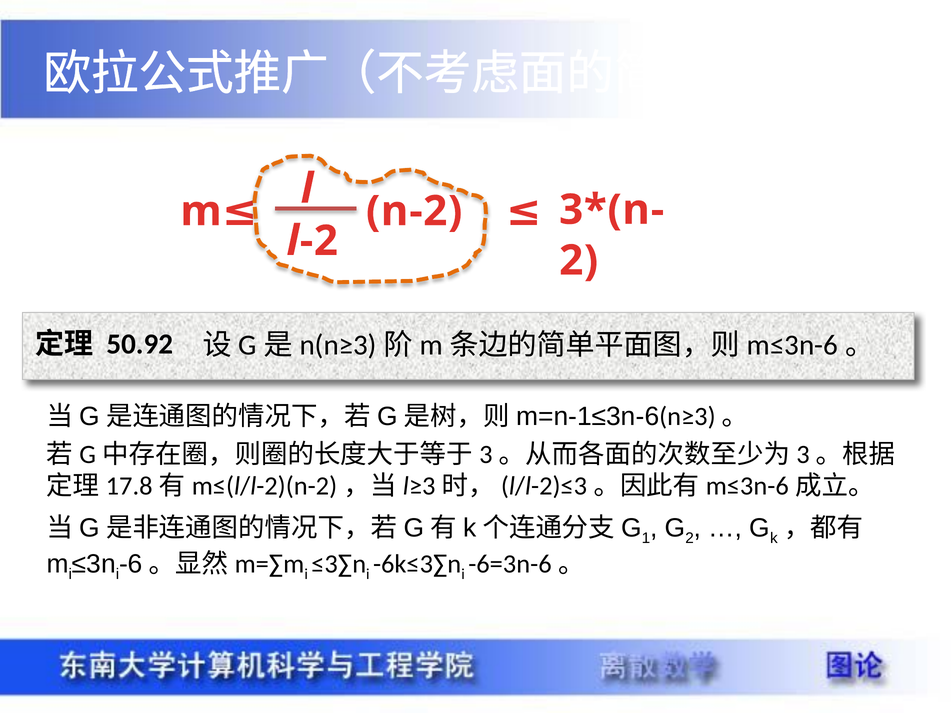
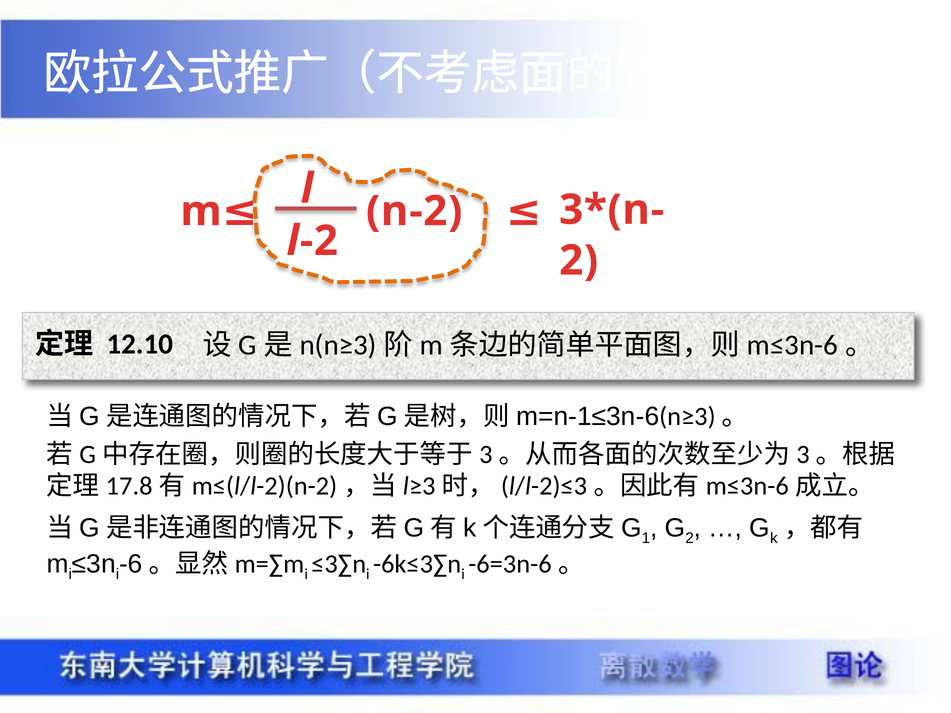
50.92: 50.92 -> 12.10 (140, 344)
